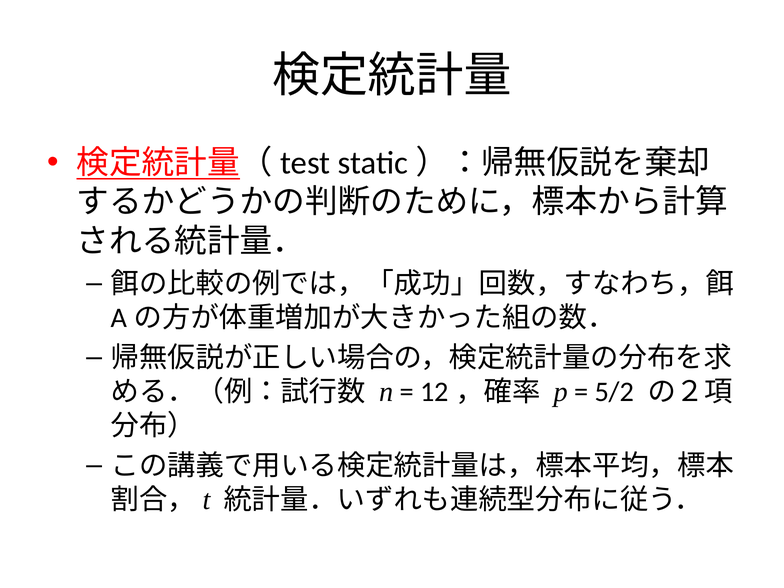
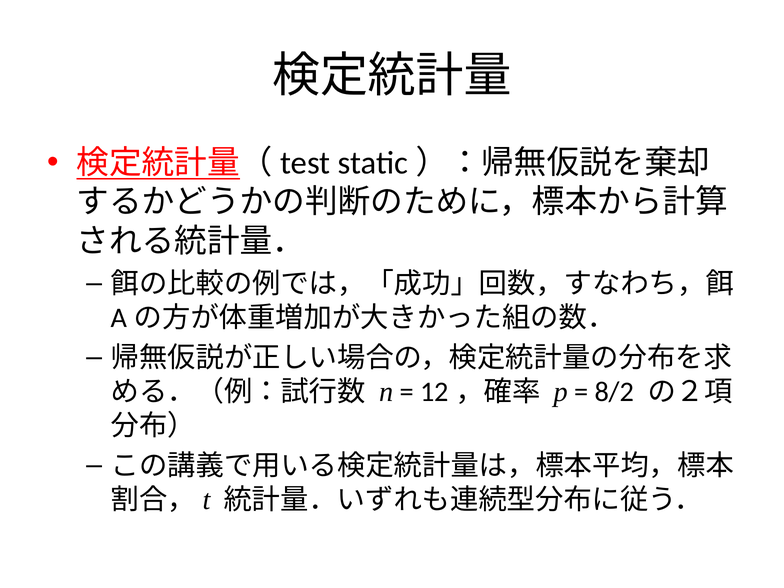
5/2: 5/2 -> 8/2 (614, 392)
